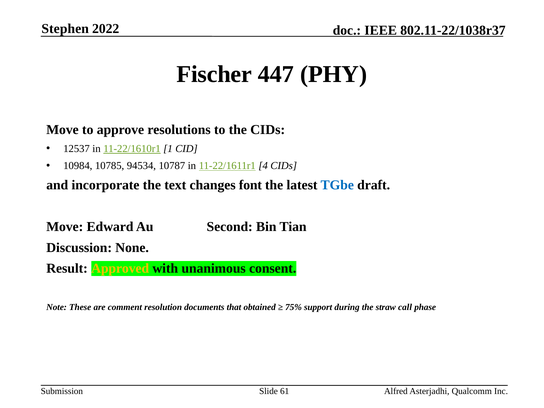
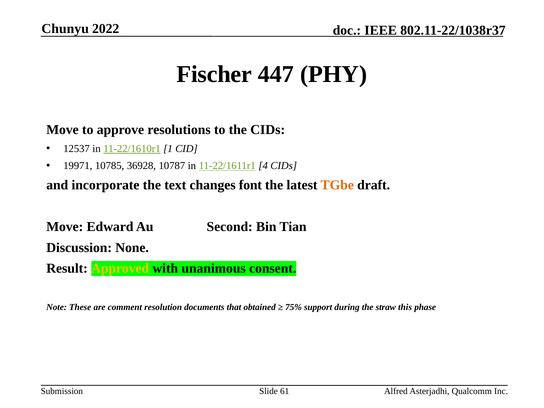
Stephen: Stephen -> Chunyu (65, 29)
10984: 10984 -> 19971 (78, 166)
94534: 94534 -> 36928 (141, 166)
TGbe colour: blue -> orange (337, 185)
call: call -> this (405, 307)
